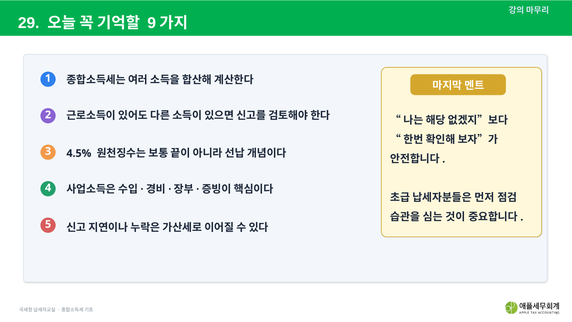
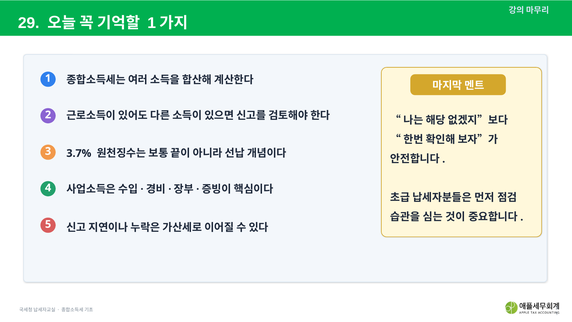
9: 9 -> 1 (152, 23)
4.5%: 4.5% -> 3.7% (79, 153)
